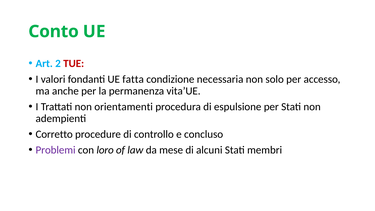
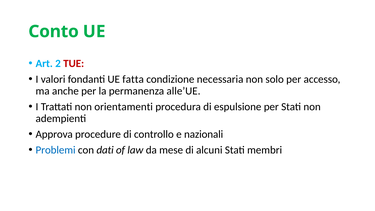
vita’UE: vita’UE -> alle’UE (183, 91)
Corretto: Corretto -> Approva (54, 134)
concluso: concluso -> nazionali (204, 134)
Problemi colour: purple -> blue (56, 150)
loro: loro -> dati (105, 150)
